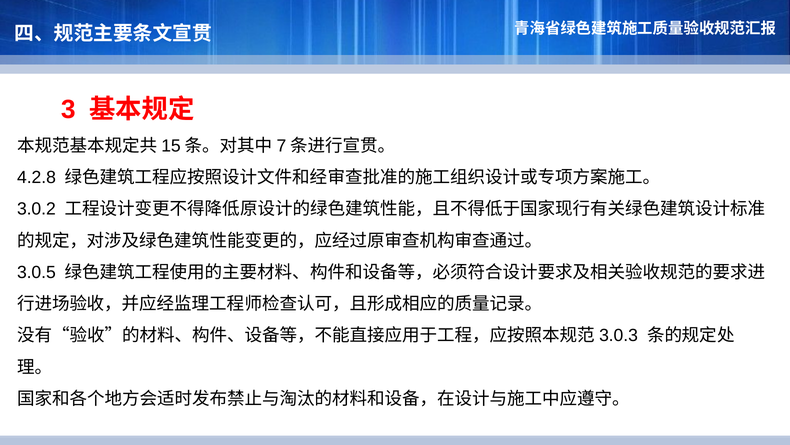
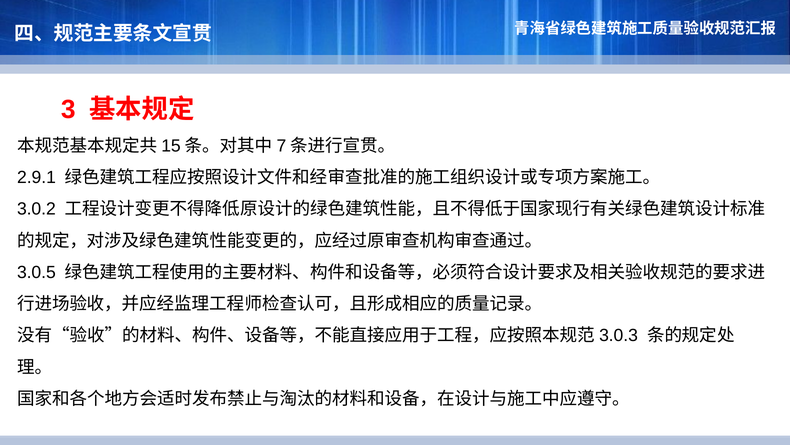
4.2.8: 4.2.8 -> 2.9.1 (36, 177)
